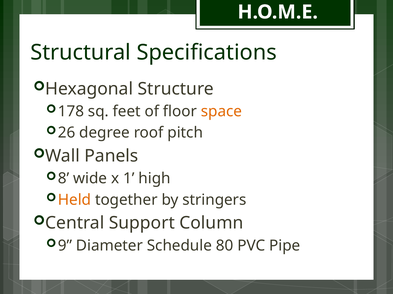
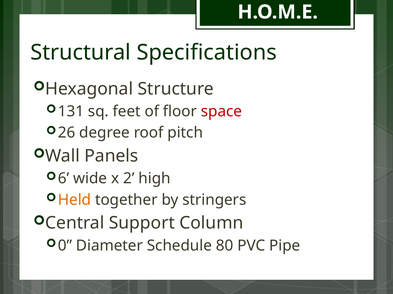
178: 178 -> 131 (71, 112)
space colour: orange -> red (221, 112)
8: 8 -> 6 (64, 179)
1: 1 -> 2 (129, 179)
9: 9 -> 0 (65, 246)
